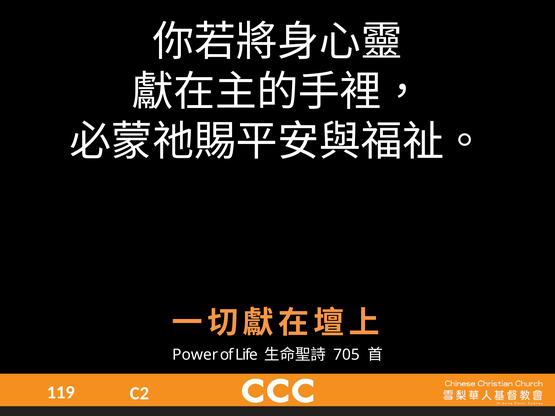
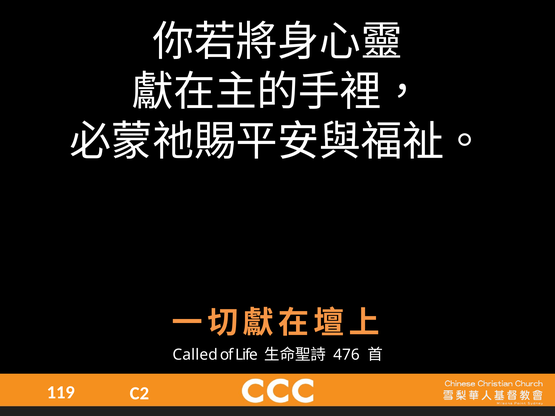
Power: Power -> Called (195, 355)
705: 705 -> 476 (346, 355)
